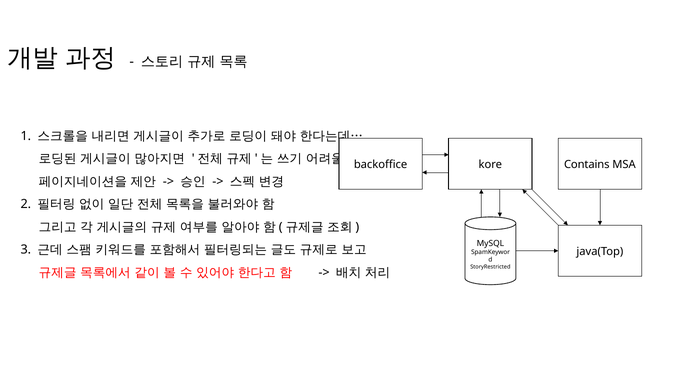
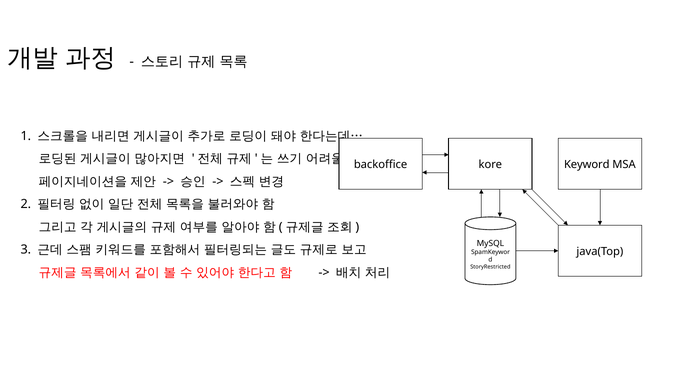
Contains: Contains -> Keyword (587, 164)
